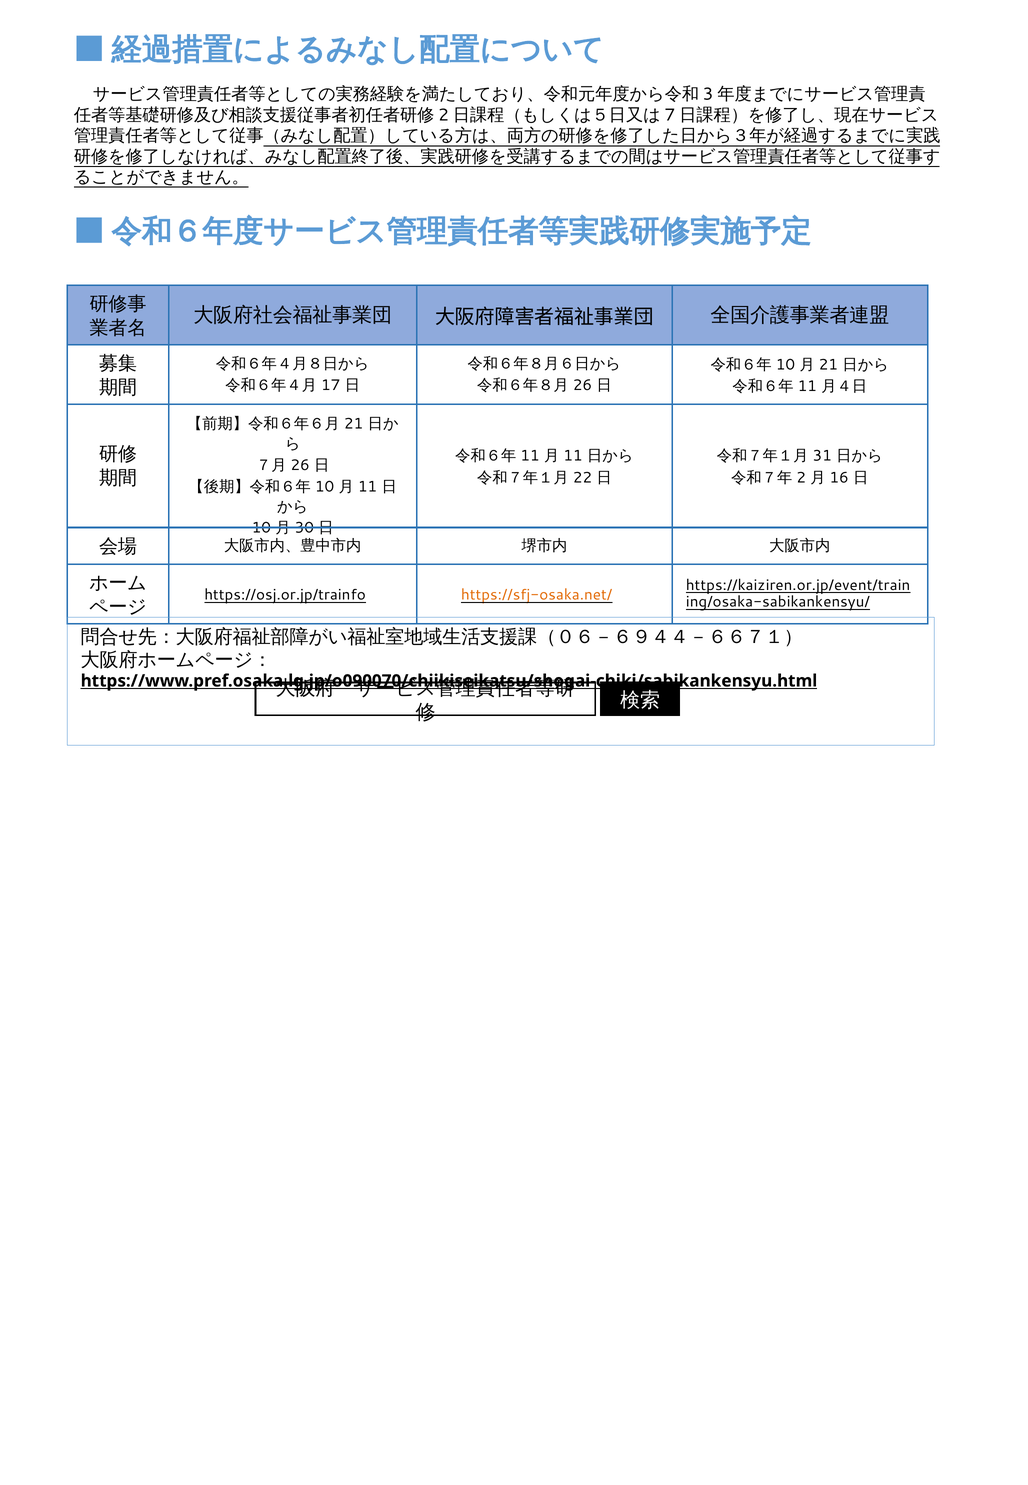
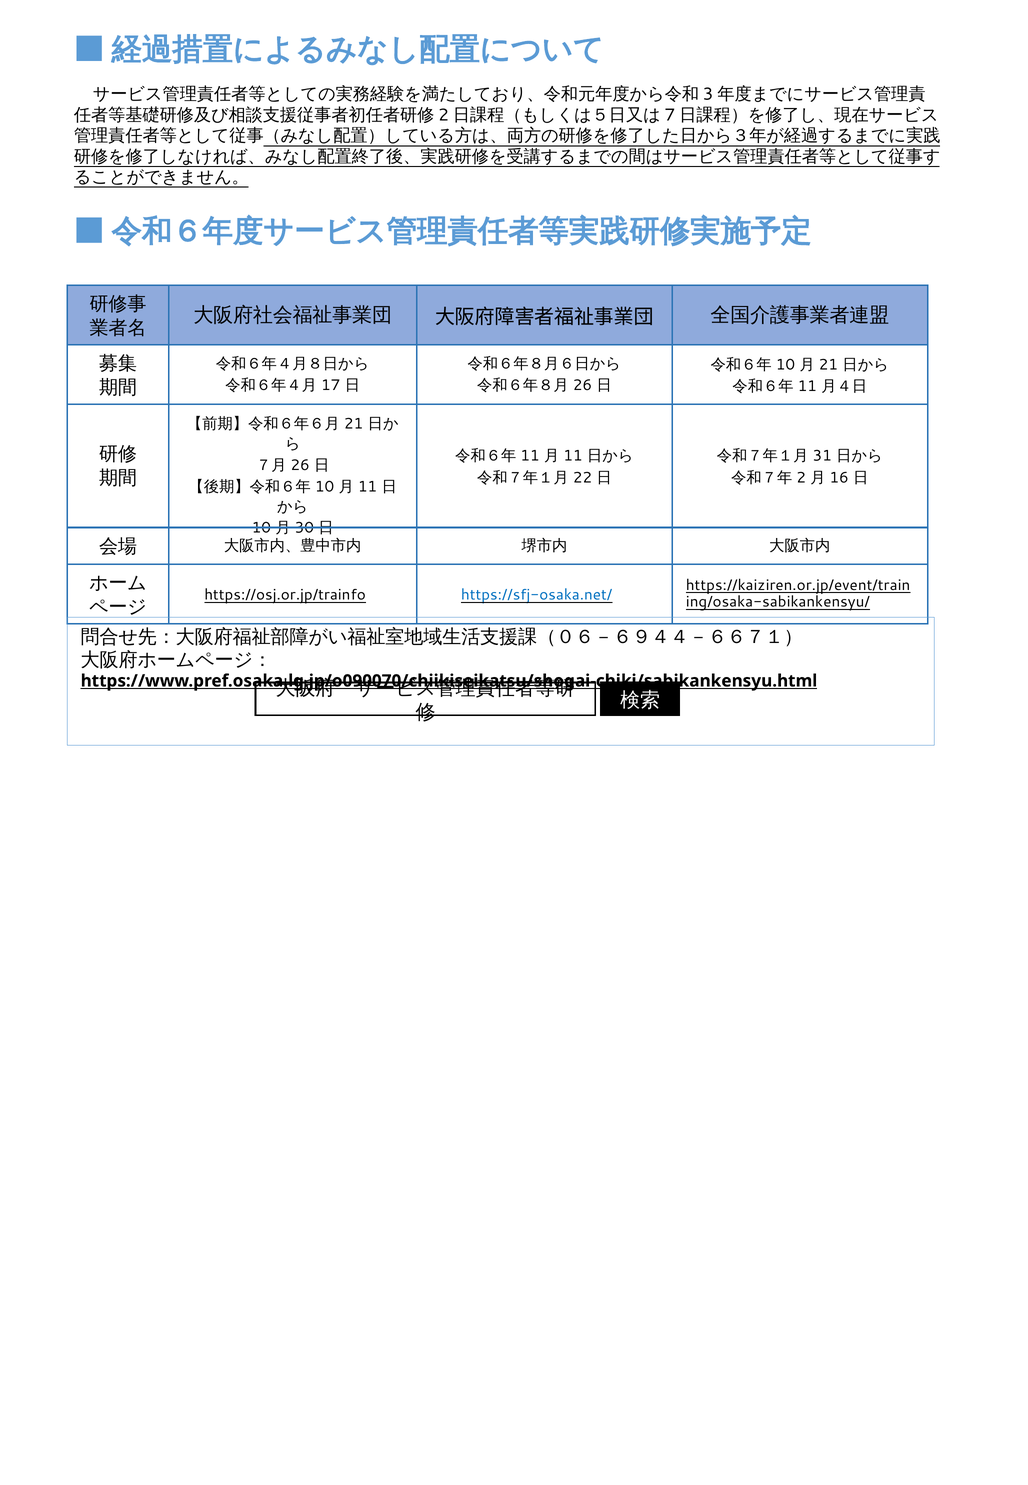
https://sfj-osaka.net/ colour: orange -> blue (537, 595)
